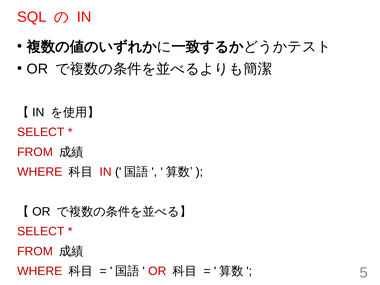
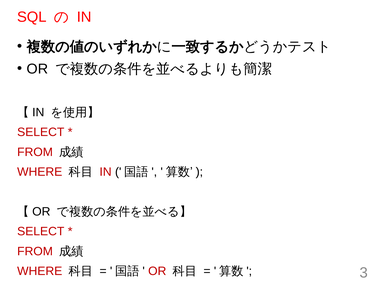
5: 5 -> 3 (364, 273)
